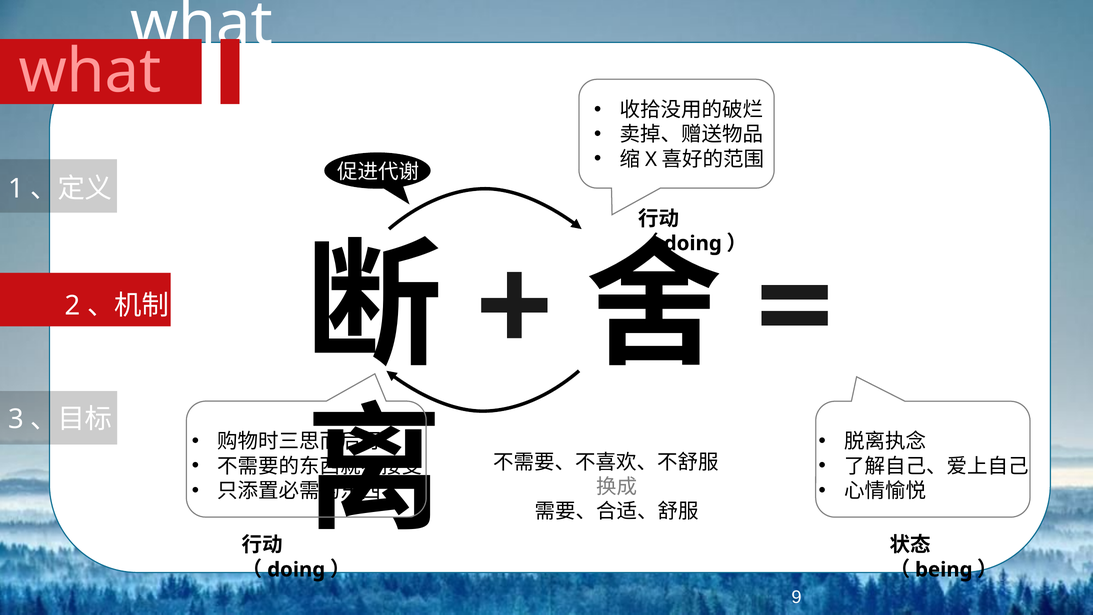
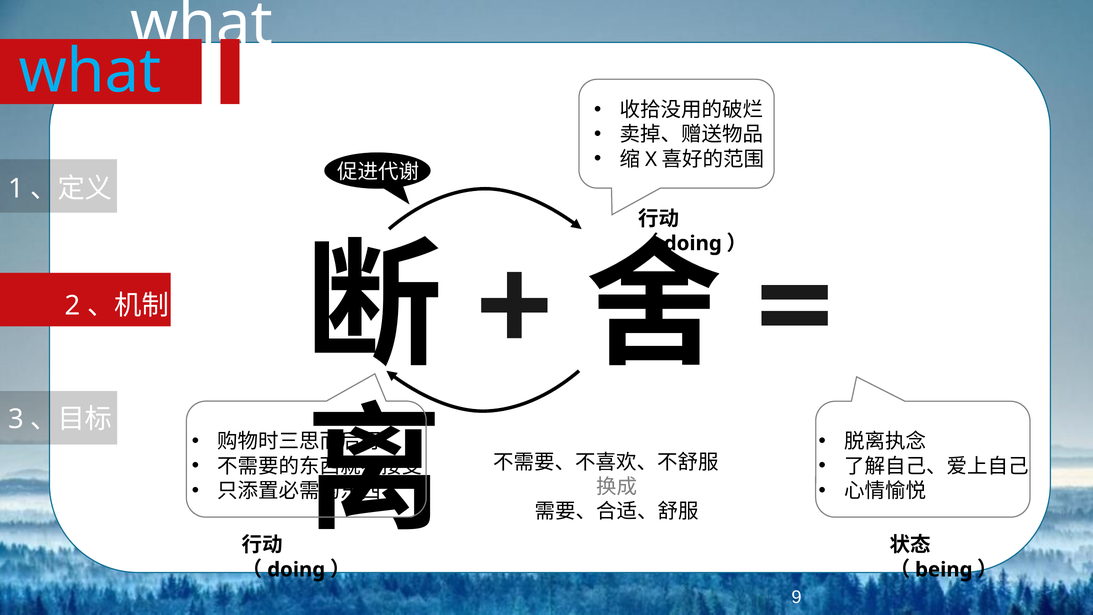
what colour: pink -> light blue (90, 71)
